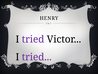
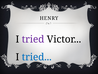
tried colour: purple -> blue (37, 57)
